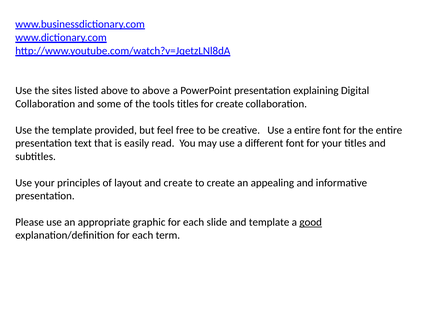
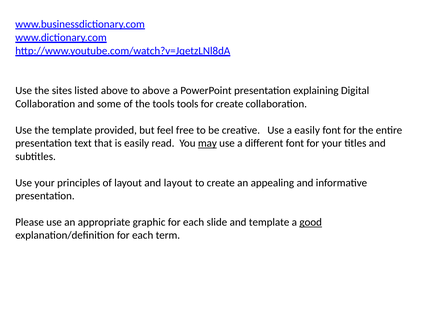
tools titles: titles -> tools (188, 104)
a entire: entire -> easily (307, 130)
may underline: none -> present (207, 143)
and create: create -> layout (178, 183)
